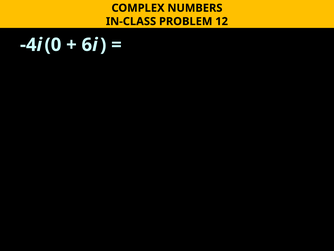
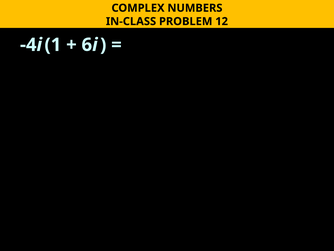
0: 0 -> 1 (53, 45)
